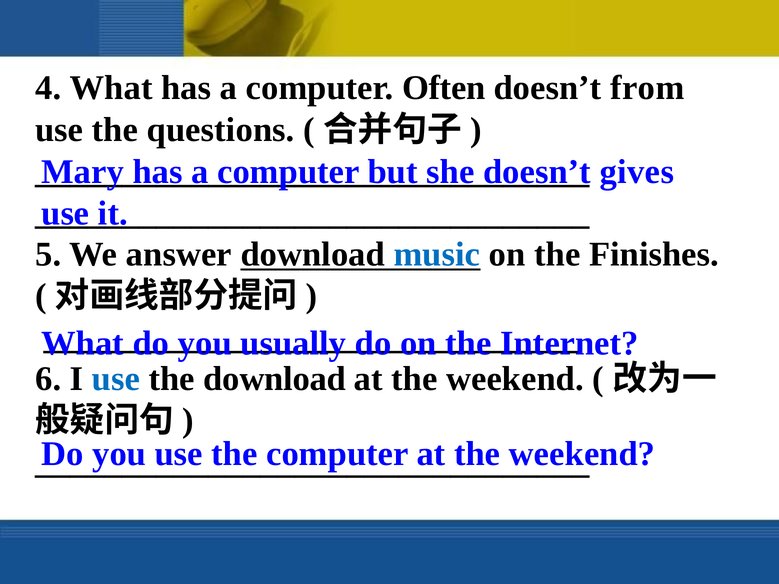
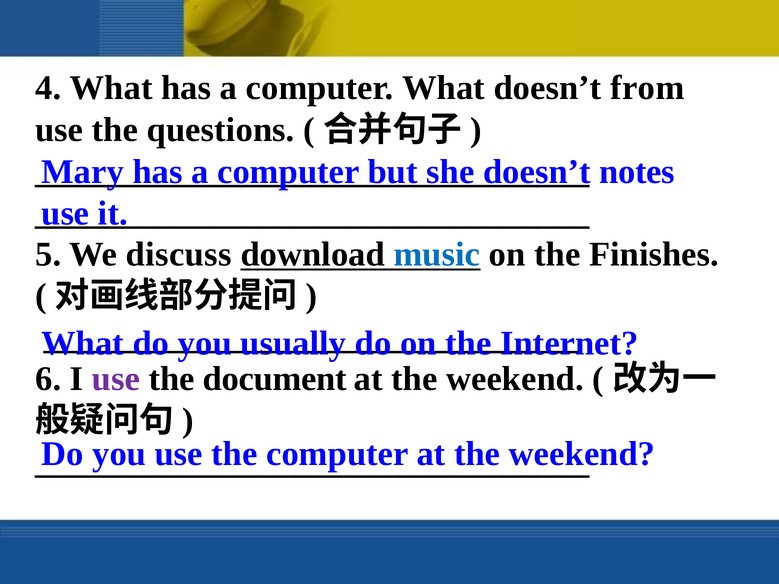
computer Often: Often -> What (444, 88)
gives: gives -> notes (637, 172)
answer: answer -> discuss (179, 254)
use colour: blue -> purple (116, 379)
the download: download -> document (275, 379)
